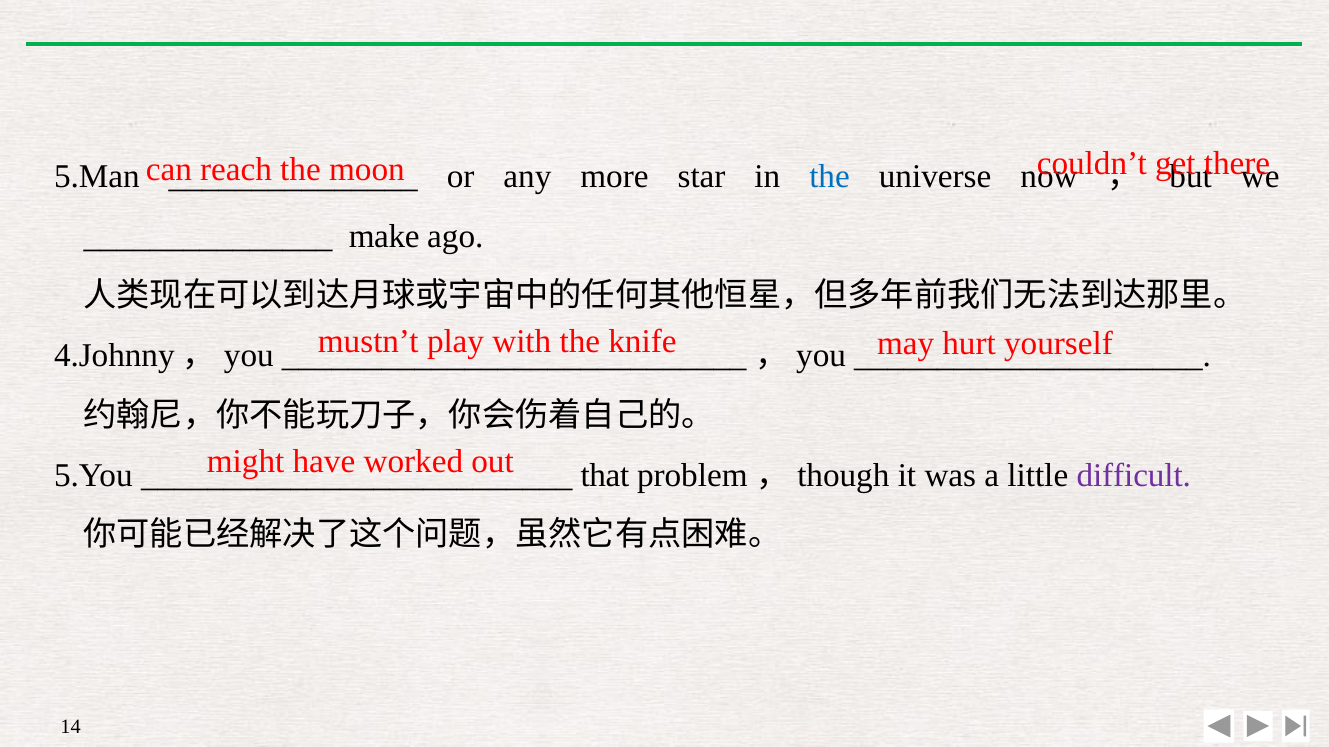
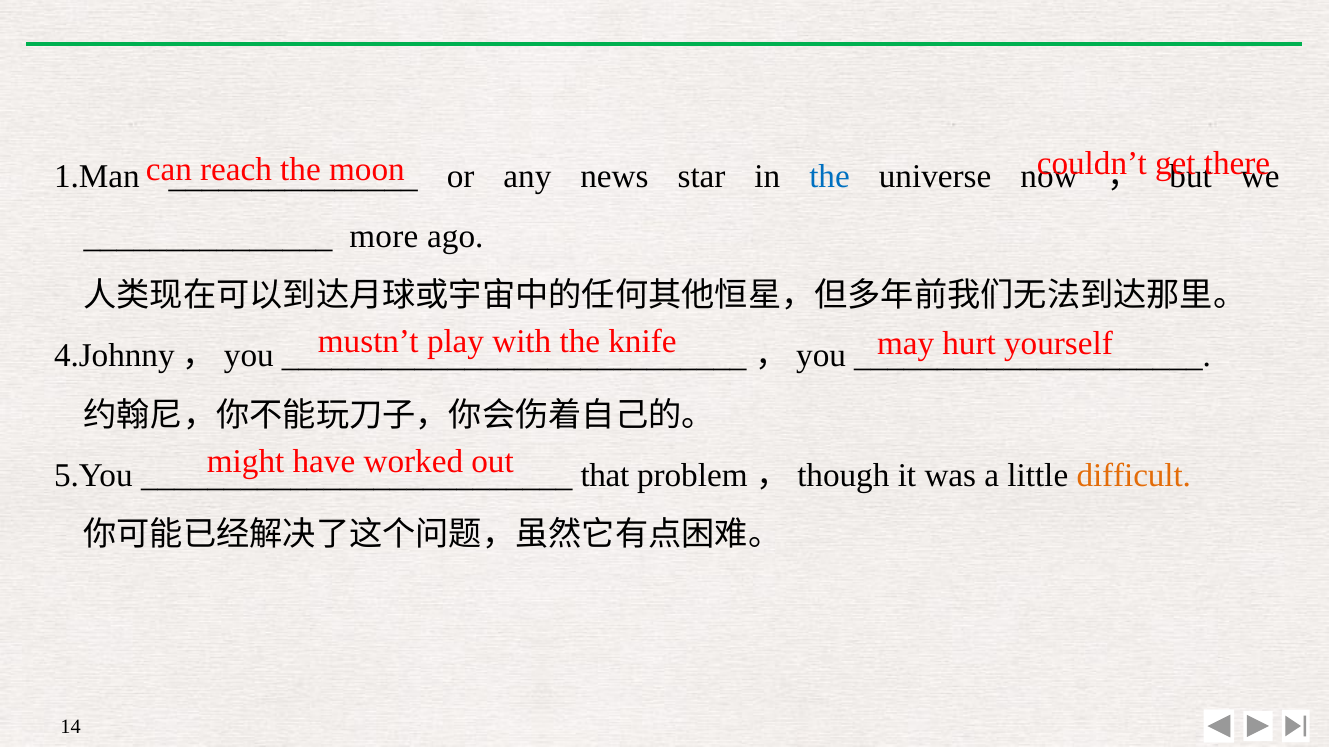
5.Man: 5.Man -> 1.Man (97, 177)
more: more -> news (614, 177)
make: make -> more (384, 236)
difficult colour: purple -> orange (1134, 476)
